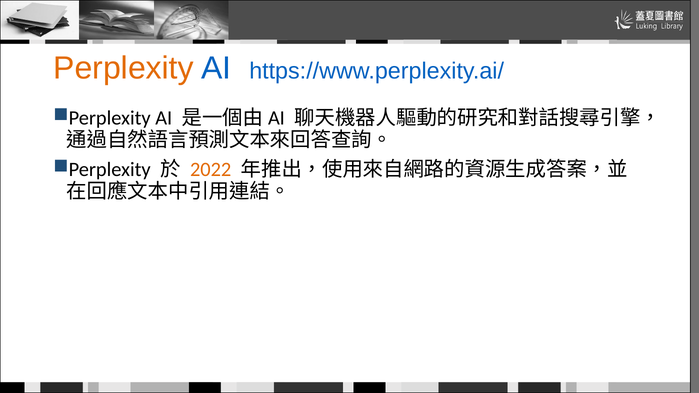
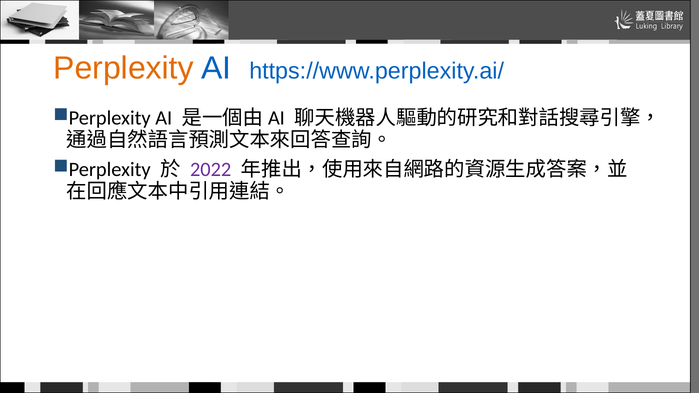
2022 colour: orange -> purple (211, 170)
